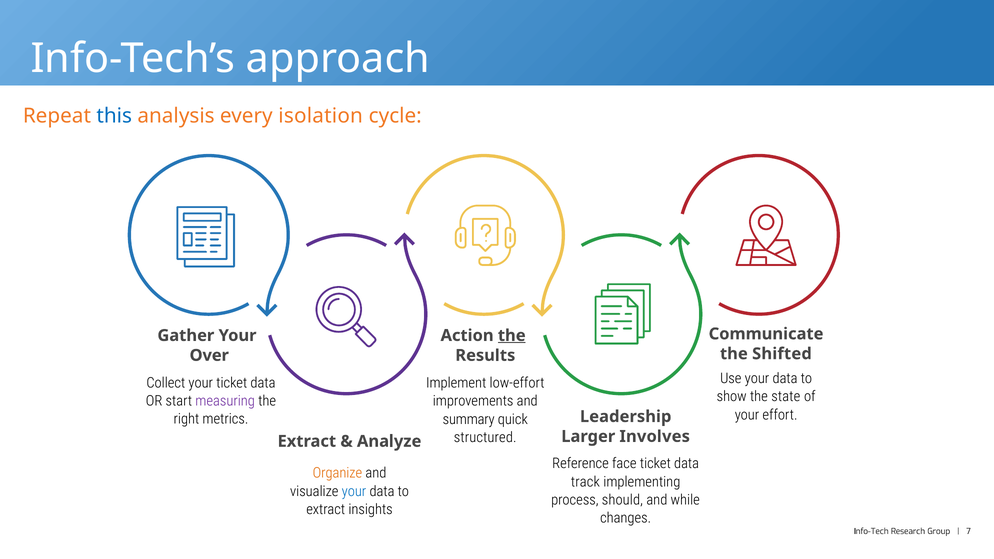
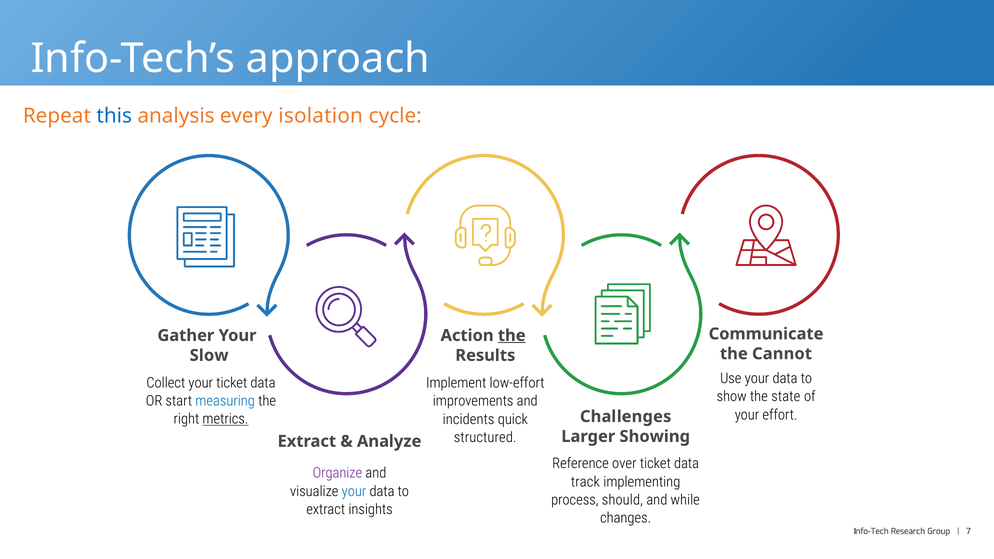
Shifted: Shifted -> Cannot (782, 354)
Over: Over -> Slow (209, 355)
measuring colour: purple -> blue (225, 401)
metrics underline: none -> present (225, 419)
summary: summary -> incidents (469, 419)
Leadership: Leadership -> Challenges (626, 417)
Involves: Involves -> Showing (655, 436)
face: face -> over (624, 464)
Organize colour: orange -> purple (337, 473)
